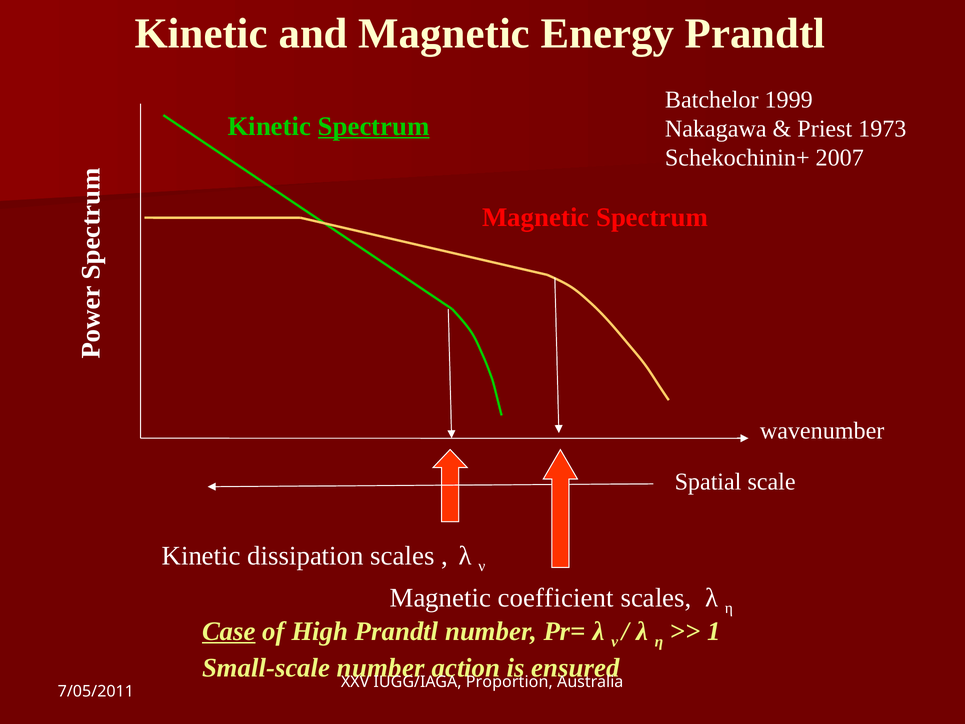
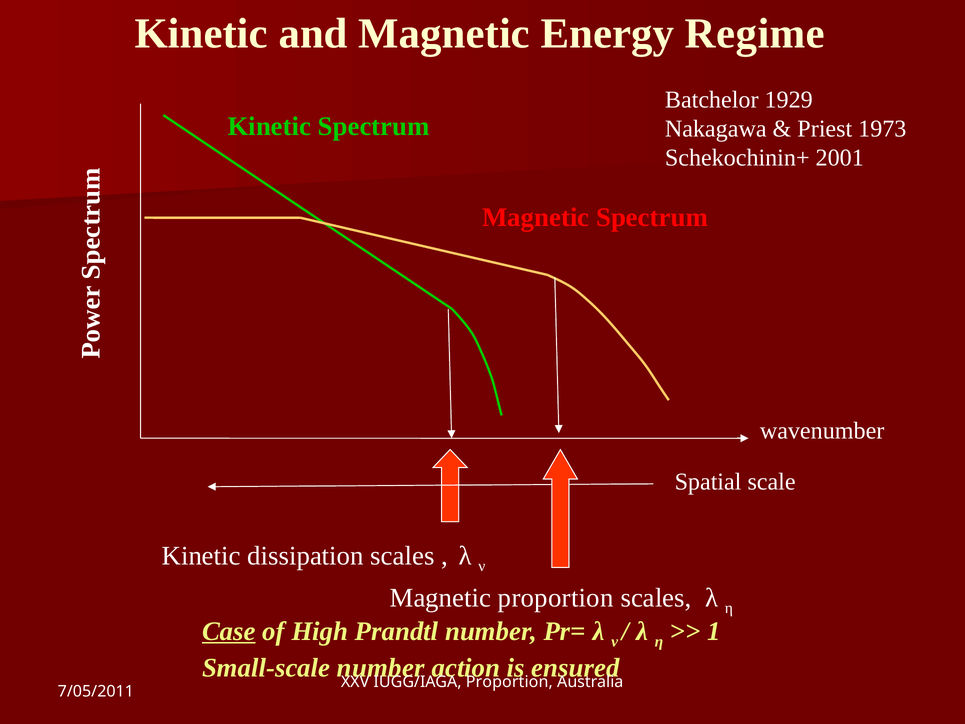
Energy Prandtl: Prandtl -> Regime (755, 33)
1999: 1999 -> 1929 (789, 100)
Spectrum underline: present -> none (374, 126)
2007: 2007 -> 2001 (840, 158)
Magnetic coefficient: coefficient -> proportion (556, 598)
